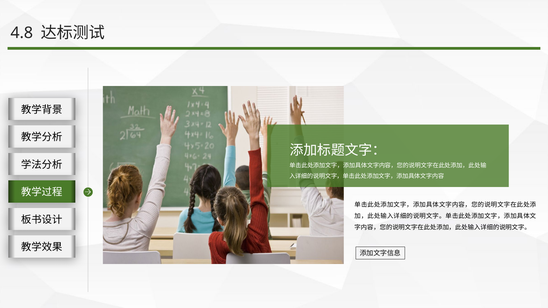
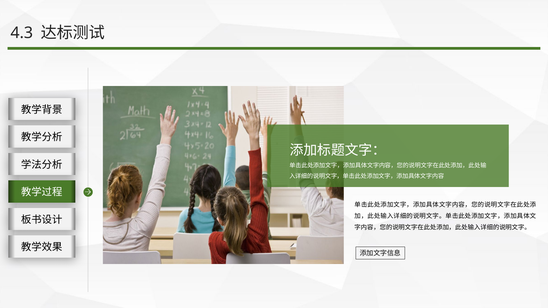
4.8: 4.8 -> 4.3 (22, 33)
